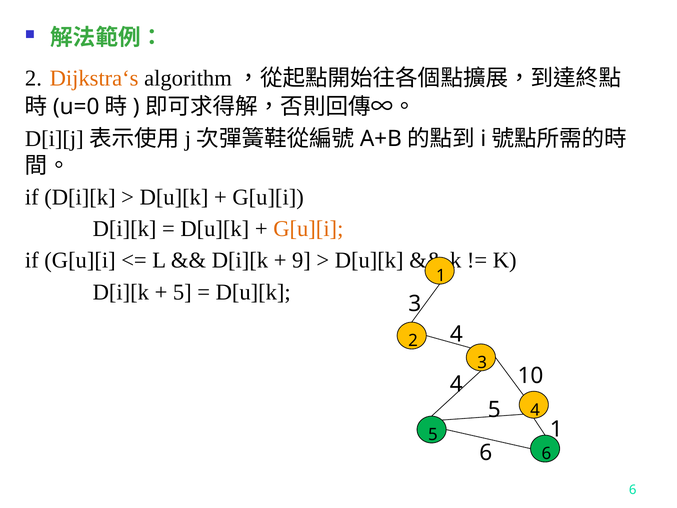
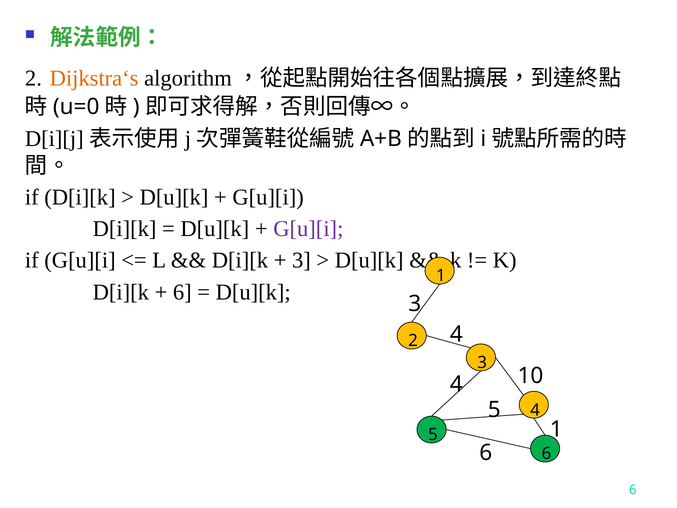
G[u][i colour: orange -> purple (308, 229)
9: 9 -> 3 (301, 260)
5: 5 -> 6 (182, 292)
